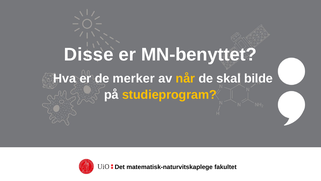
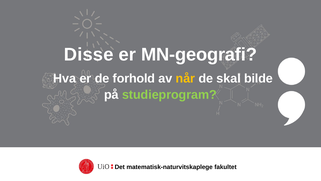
MN-benyttet: MN-benyttet -> MN-geografi (199, 54)
merker: merker -> forhold (134, 78)
studieprogram colour: yellow -> light green (169, 94)
